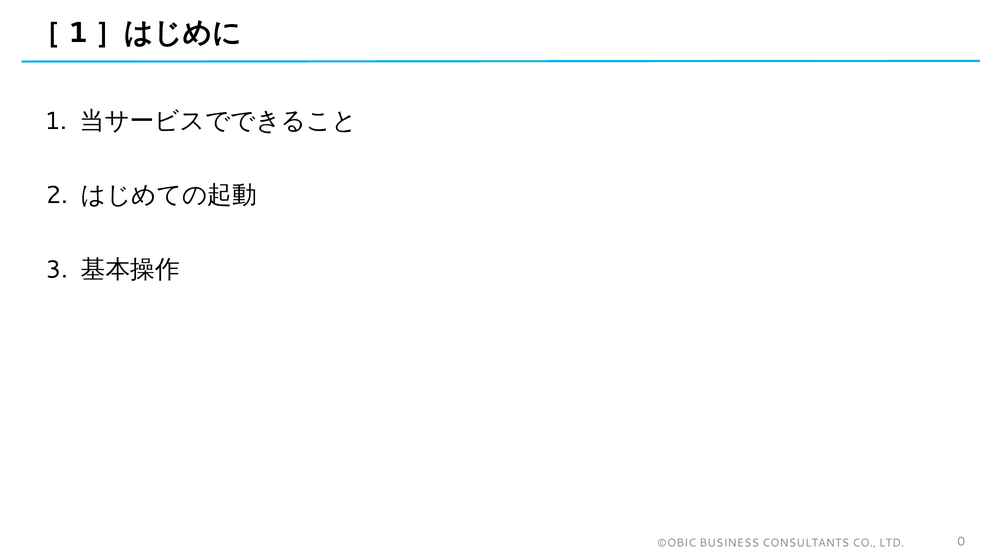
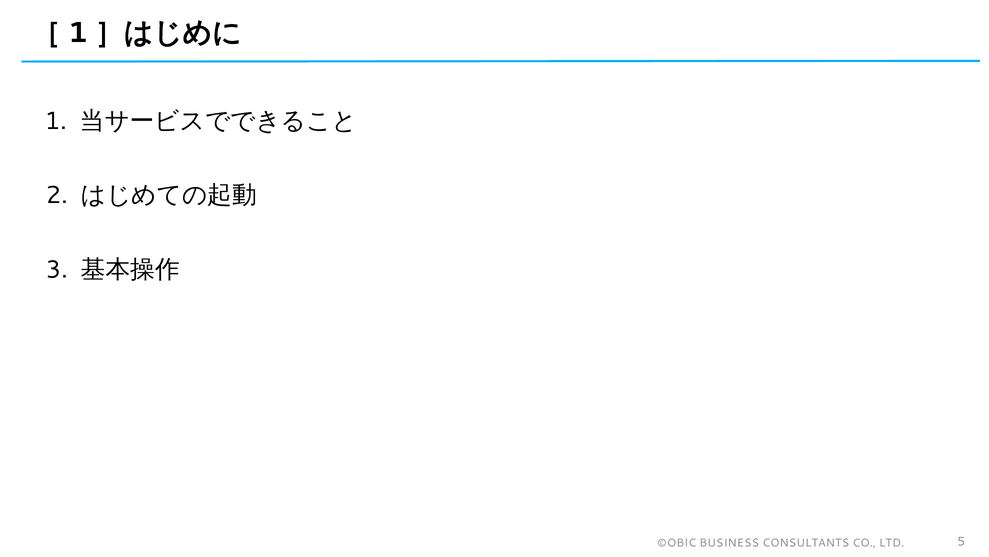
0: 0 -> 5 (961, 541)
